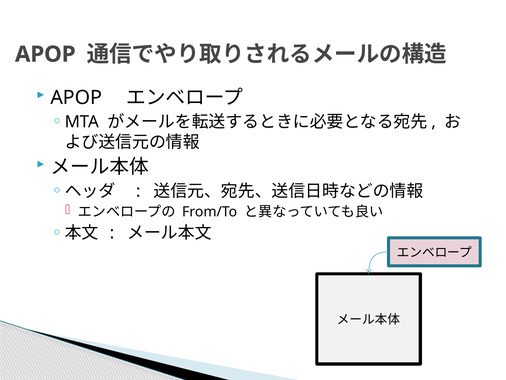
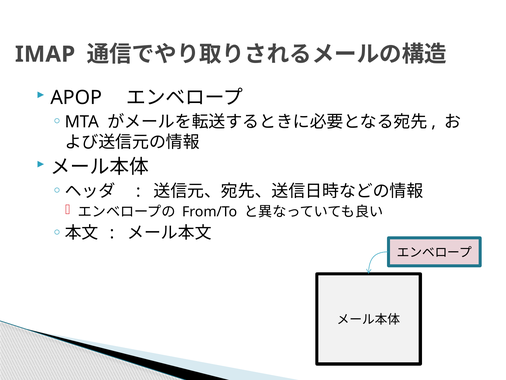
APOP: APOP -> IMAP (45, 54)
